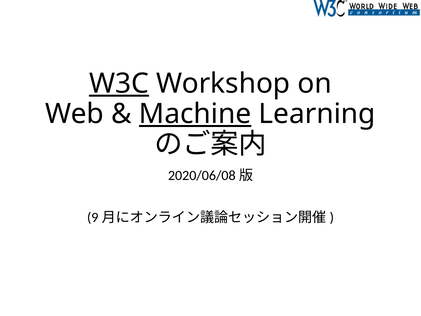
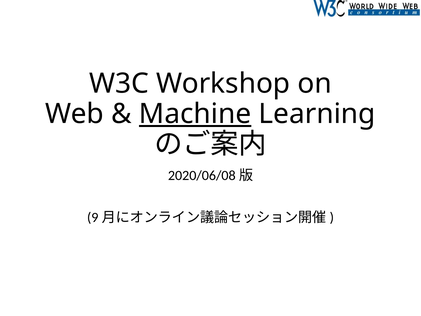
W3C underline: present -> none (119, 84)
